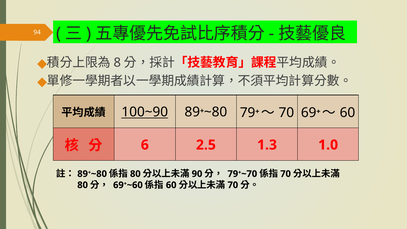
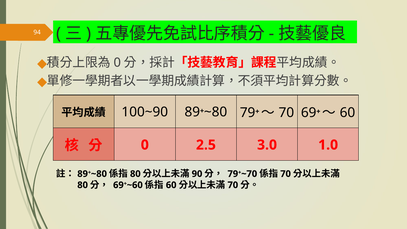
8: 8 -> 0 (117, 63)
100~90 underline: present -> none (145, 112)
6: 6 -> 0 (145, 145)
1.3: 1.3 -> 3.0 (267, 145)
